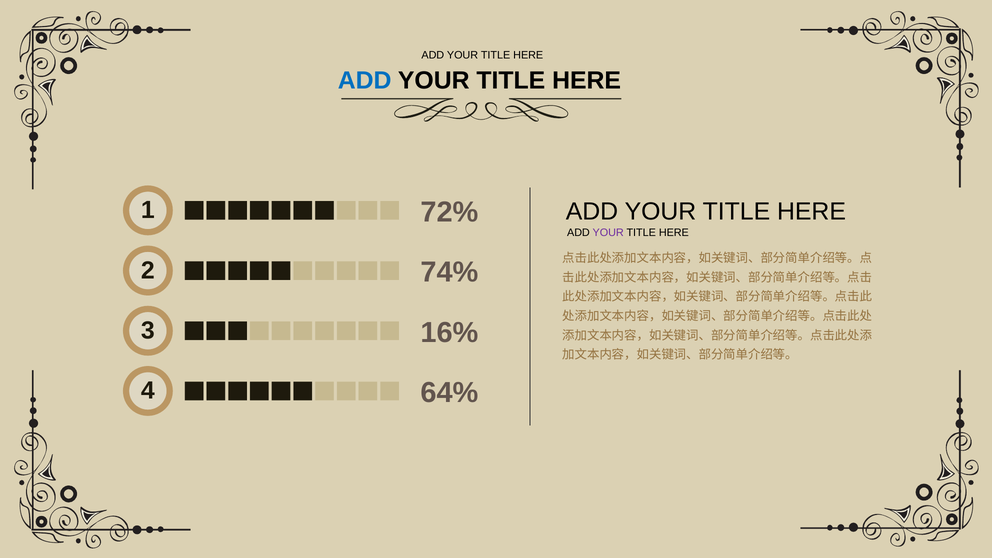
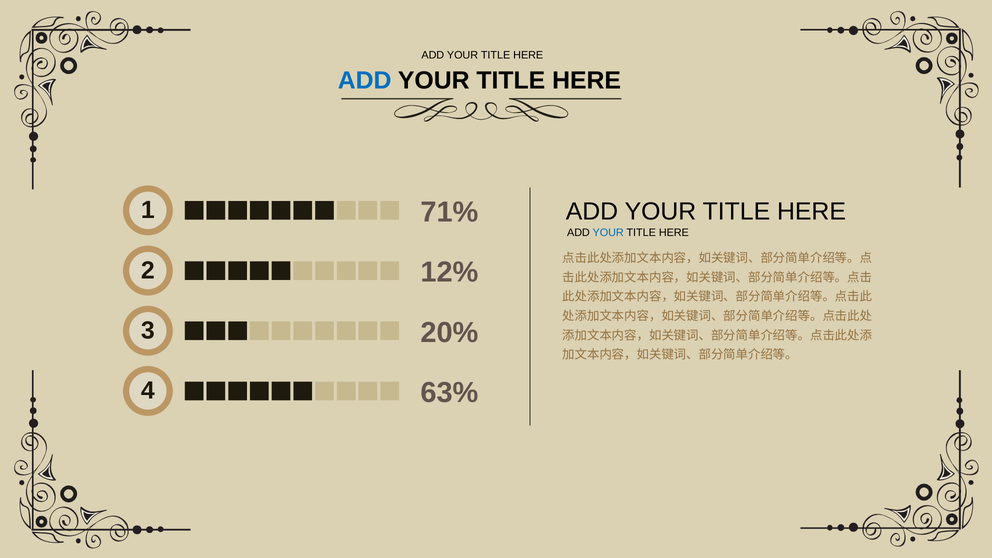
72%: 72% -> 71% (449, 212)
YOUR colour: purple -> blue (608, 232)
74%: 74% -> 12% (449, 272)
16%: 16% -> 20% (449, 333)
64%: 64% -> 63% (449, 393)
